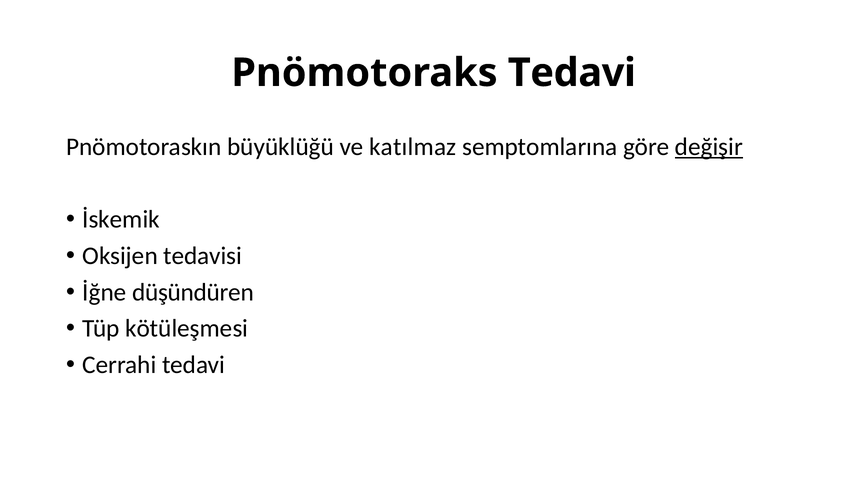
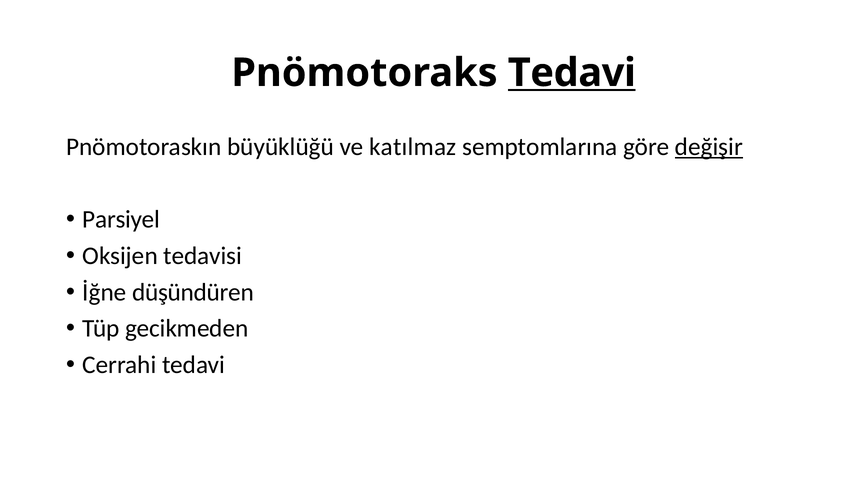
Tedavi underline: none -> present (572, 73)
İskemik: İskemik -> Parsiyel (121, 219)
kötüleşmesi: kötüleşmesi -> gecikmeden (187, 328)
